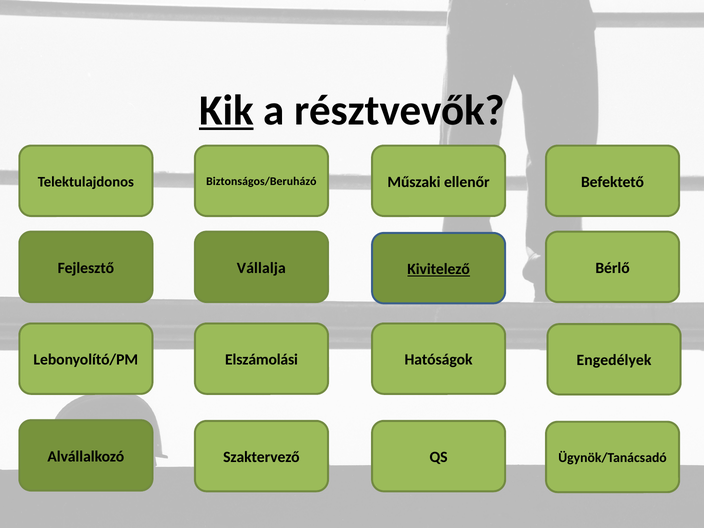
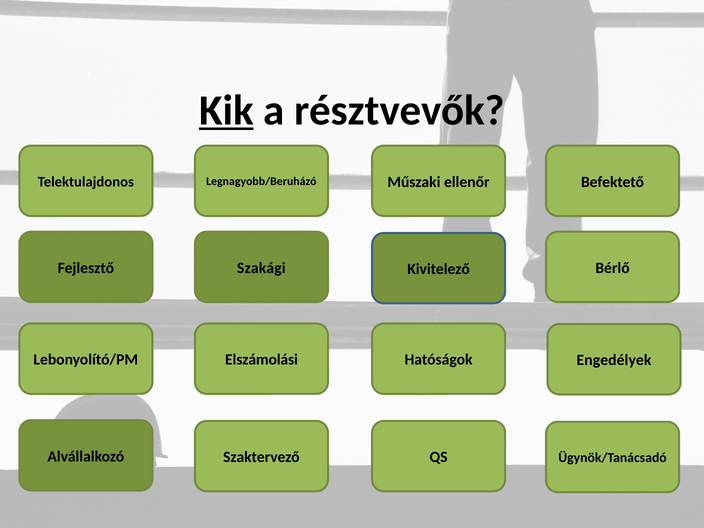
Biztonságos/Beruházó: Biztonságos/Beruházó -> Legnagyobb/Beruházó (261, 182)
Vállalja: Vállalja -> Szakági (261, 268)
Kivitelező underline: present -> none (439, 269)
